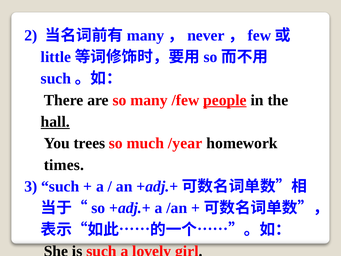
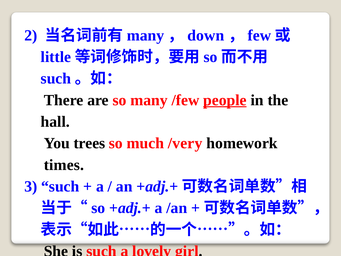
never: never -> down (206, 35)
hall underline: present -> none (55, 122)
/year: /year -> /very (185, 143)
